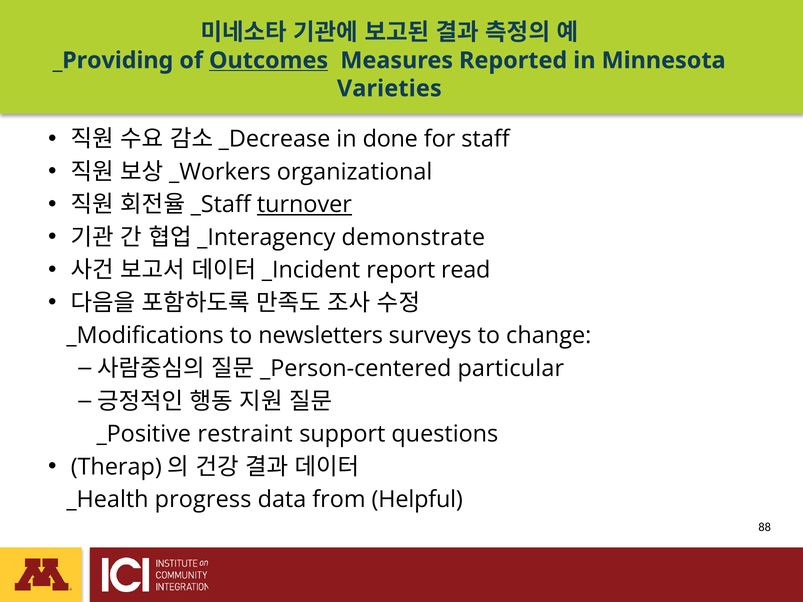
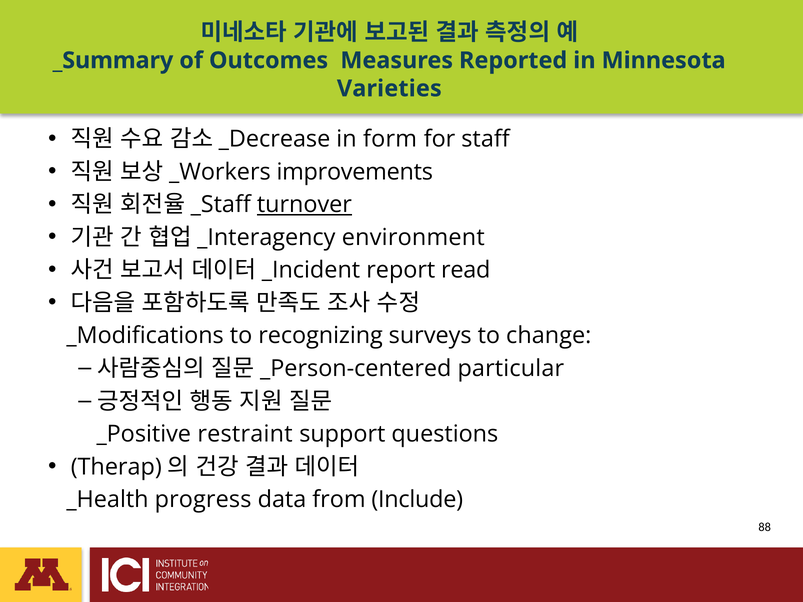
_Providing: _Providing -> _Summary (113, 60)
Outcomes underline: present -> none (269, 60)
done: done -> form (390, 139)
organizational: organizational -> improvements (355, 172)
demonstrate: demonstrate -> environment (413, 238)
newsletters: newsletters -> recognizing (321, 336)
Helpful: Helpful -> Include (417, 500)
